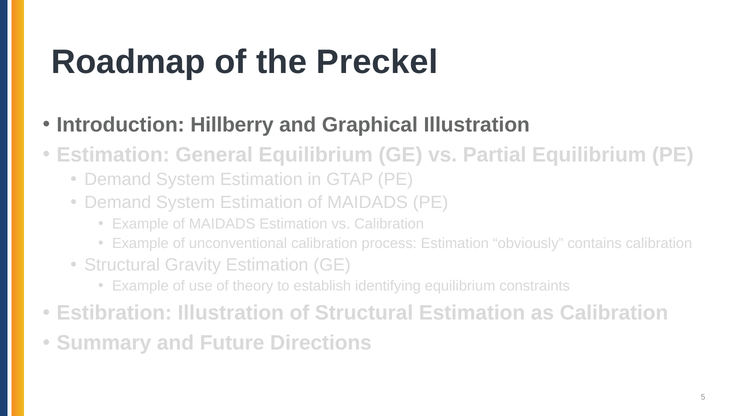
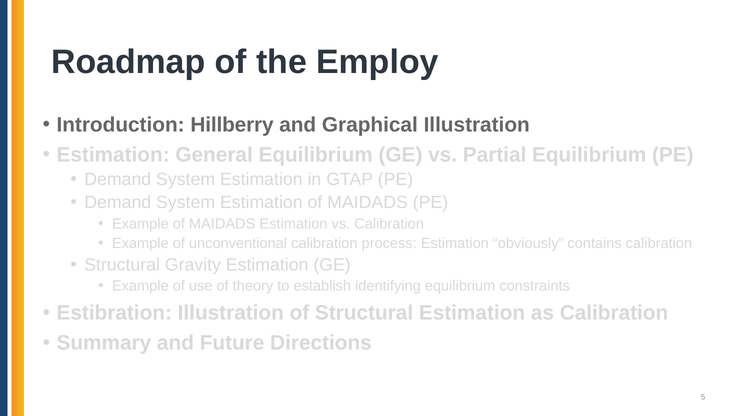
Preckel: Preckel -> Employ (377, 62)
